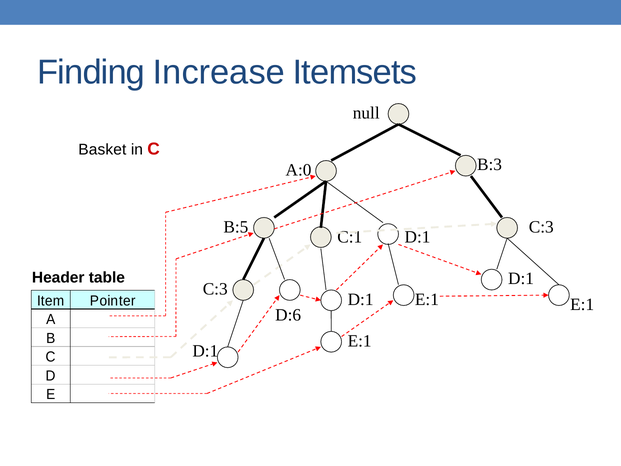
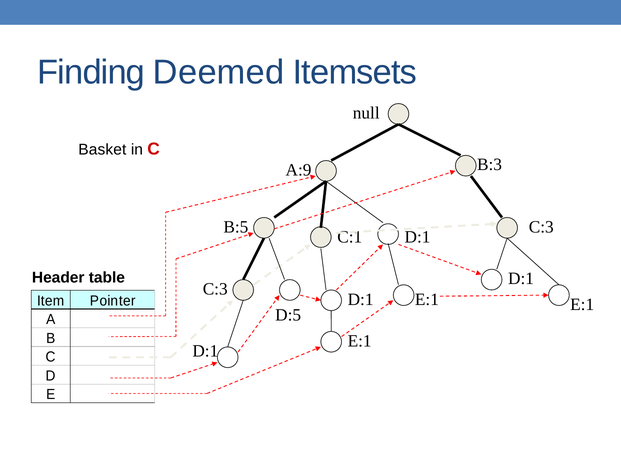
Increase: Increase -> Deemed (219, 72)
A:0: A:0 -> A:9 (299, 170)
D:6: D:6 -> D:5 (288, 315)
